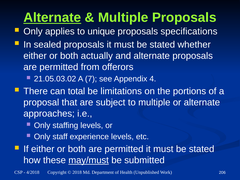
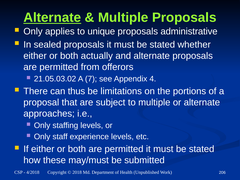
specifications: specifications -> administrative (189, 31)
total: total -> thus (76, 91)
may/must underline: present -> none (89, 160)
